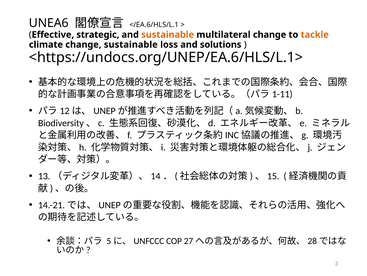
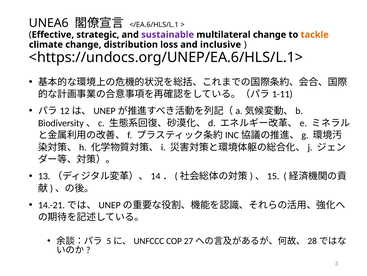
sustainable colour: orange -> purple (168, 35)
change sustainable: sustainable -> distribution (131, 44)
solutions: solutions -> inclusive (221, 44)
